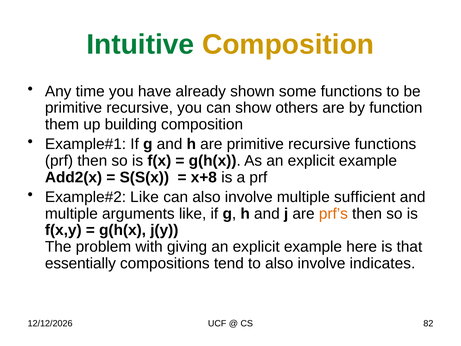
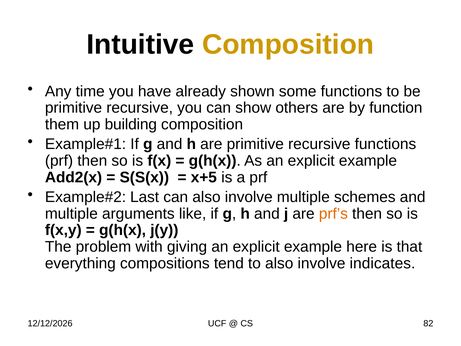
Intuitive colour: green -> black (140, 45)
x+8: x+8 -> x+5 (204, 177)
Like: Like -> Last (145, 197)
sufficient: sufficient -> schemes (365, 197)
essentially: essentially -> everything (80, 263)
